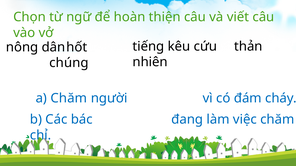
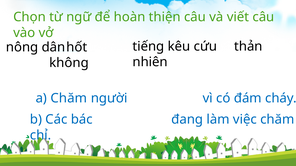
chúng: chúng -> không (69, 63)
